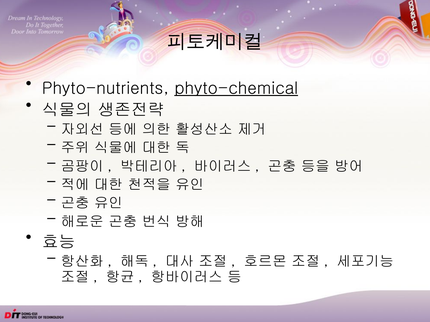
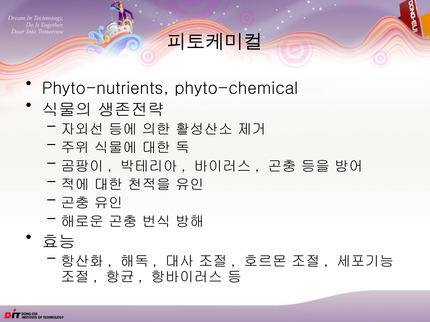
phyto-chemical underline: present -> none (236, 89)
